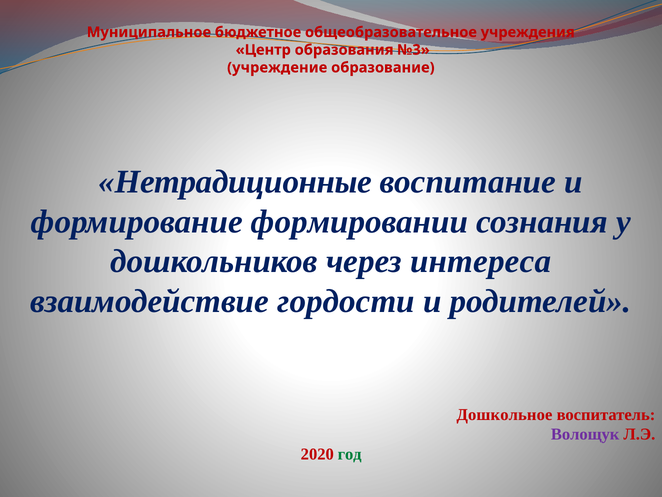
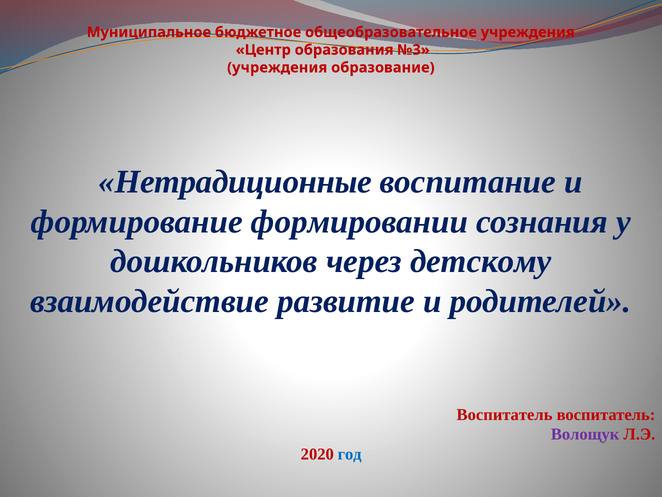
учреждение: учреждение -> учреждения (277, 67)
интереса: интереса -> детскому (481, 261)
гордости: гордости -> развитие (346, 301)
Дошкольное: Дошкольное -> Воспитатель (505, 414)
год colour: green -> blue (350, 454)
